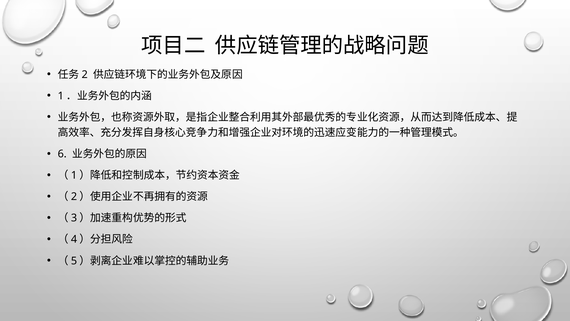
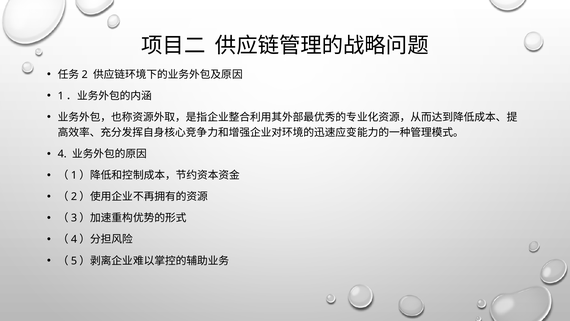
6: 6 -> 4 (62, 154)
